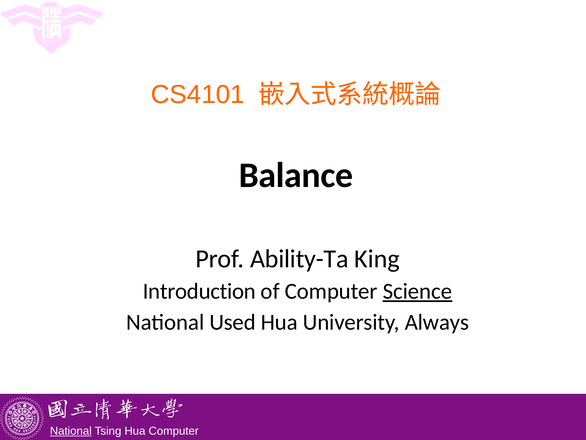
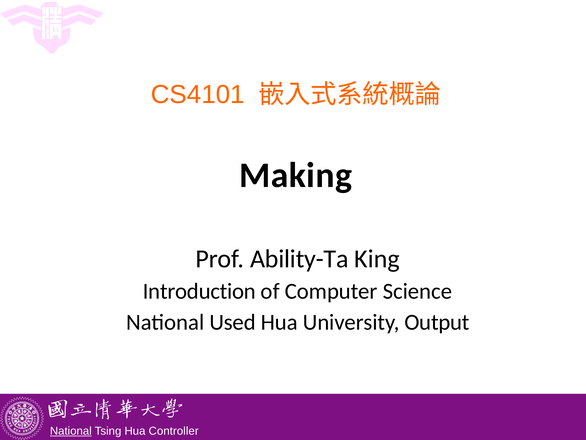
Balance: Balance -> Making (296, 175)
Science underline: present -> none (417, 291)
Always: Always -> Output (437, 322)
Hua Computer: Computer -> Controller (174, 430)
